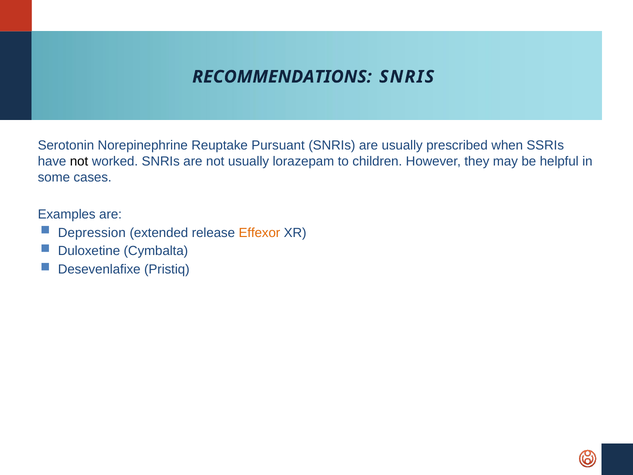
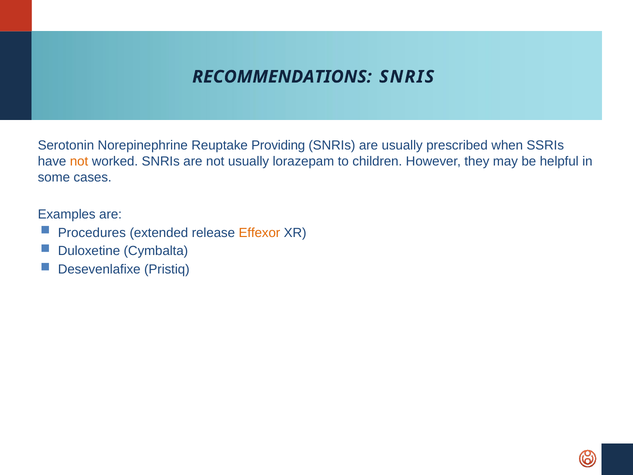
Pursuant: Pursuant -> Providing (278, 145)
not colour: black -> orange (79, 161)
Depression: Depression -> Procedures (92, 233)
